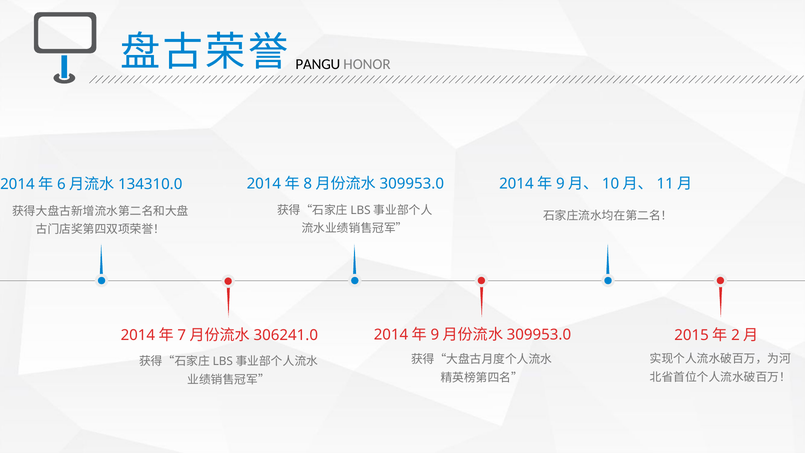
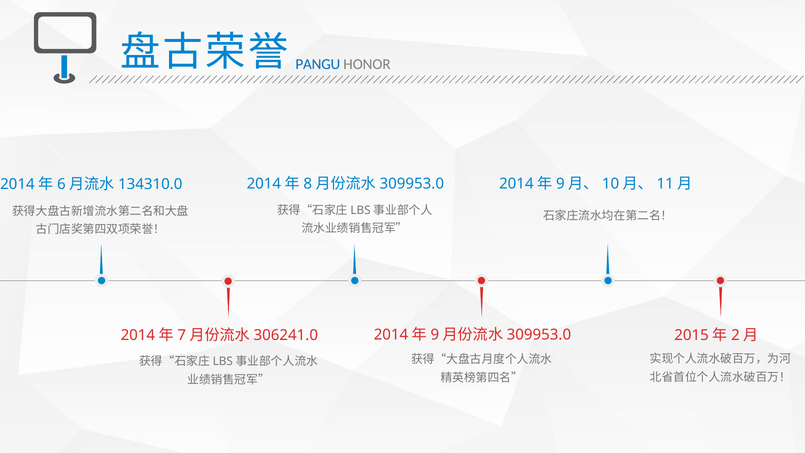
PANGU colour: black -> blue (318, 64)
